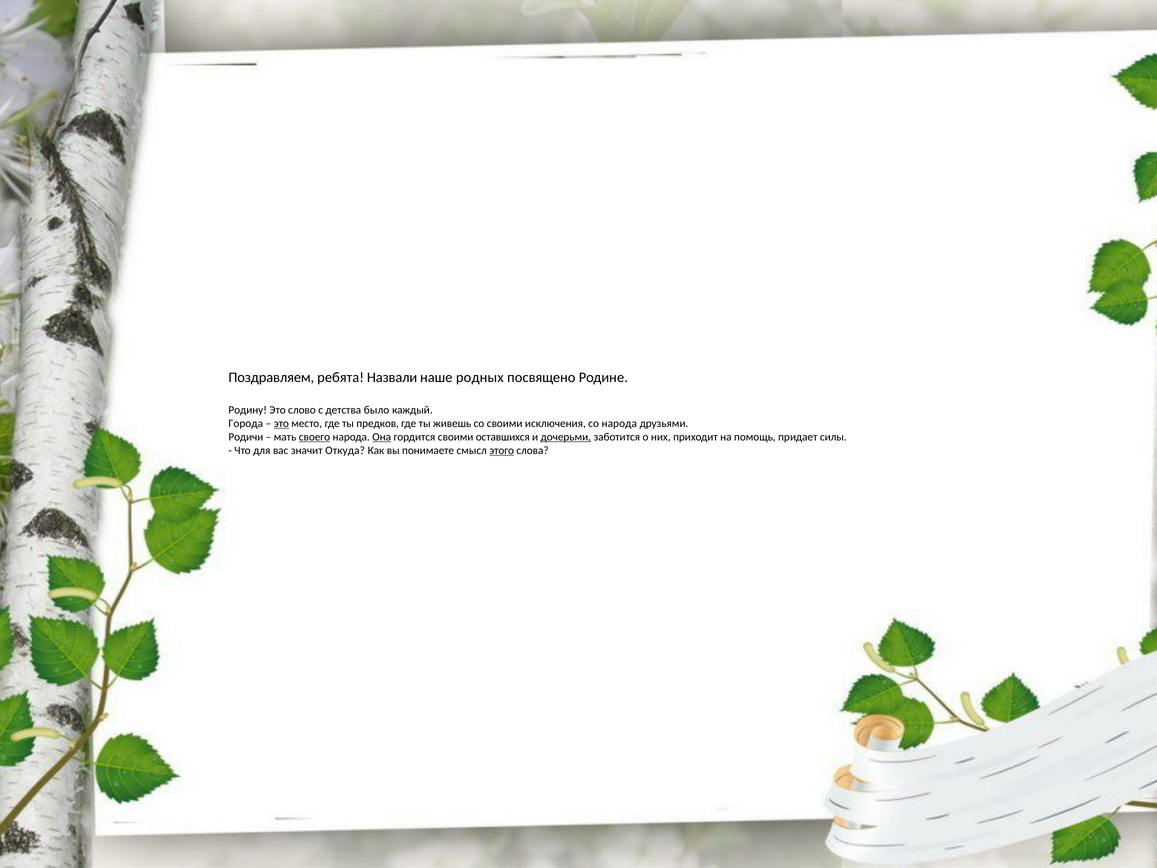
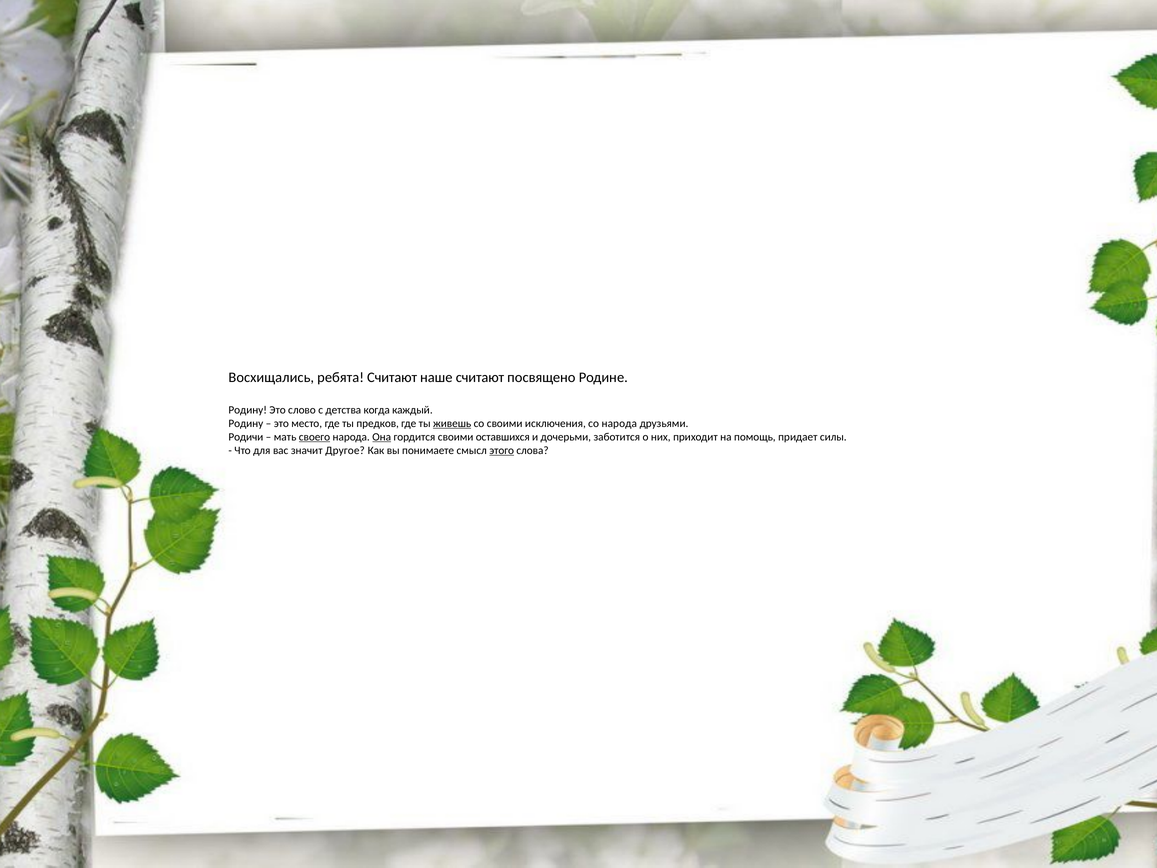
Поздравляем: Поздравляем -> Восхищались (271, 377)
ребята Назвали: Назвали -> Считают (392, 377)
наше родных: родных -> считают (480, 377)
было: было -> когда (377, 410)
Города: Города -> Родину (246, 423)
это underline: present -> none (281, 423)
живешь underline: none -> present (452, 423)
дочерьми underline: present -> none (566, 437)
Откуда: Откуда -> Другое (345, 450)
